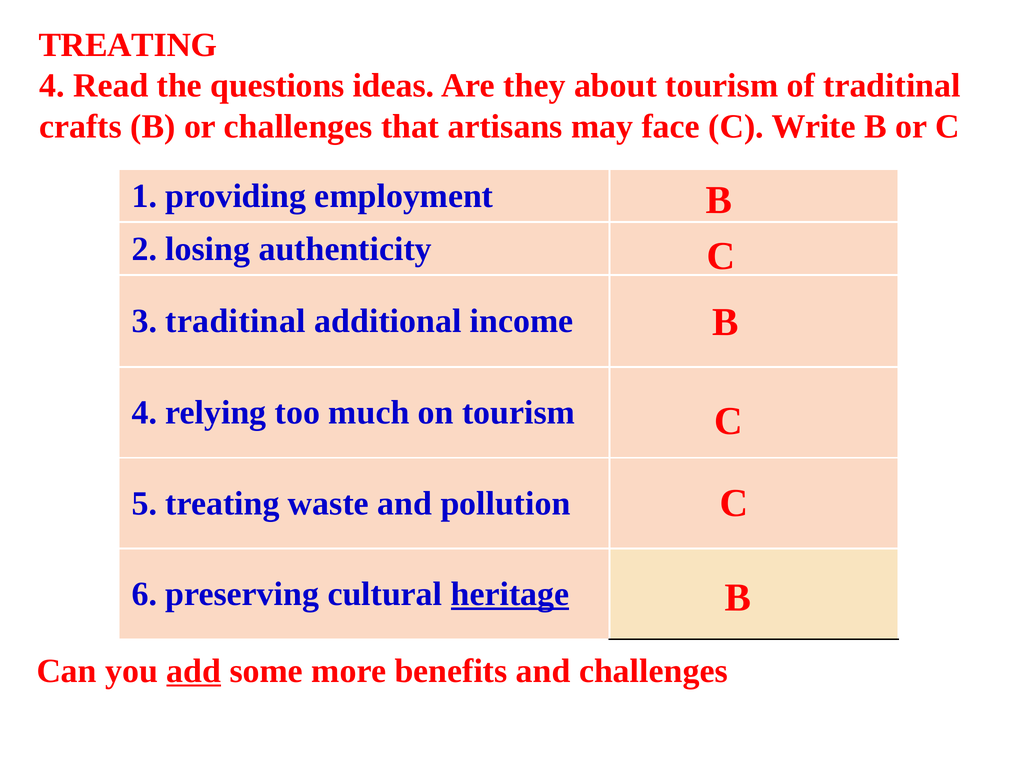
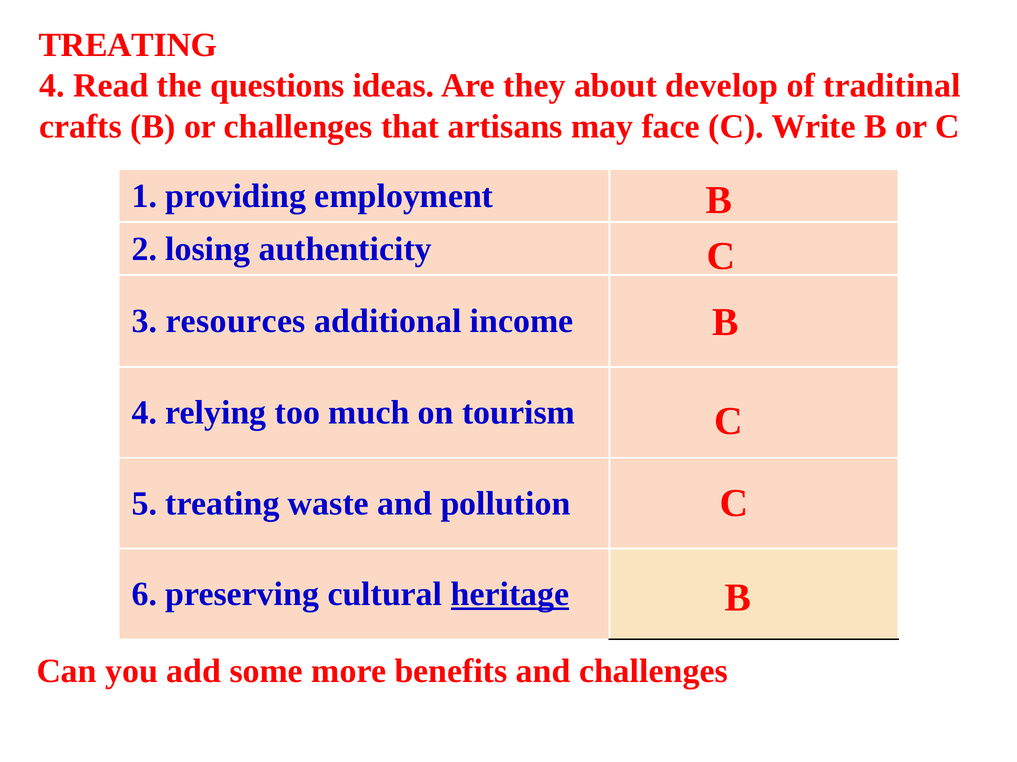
about tourism: tourism -> develop (722, 86)
3 traditinal: traditinal -> resources (236, 322)
add underline: present -> none (194, 672)
